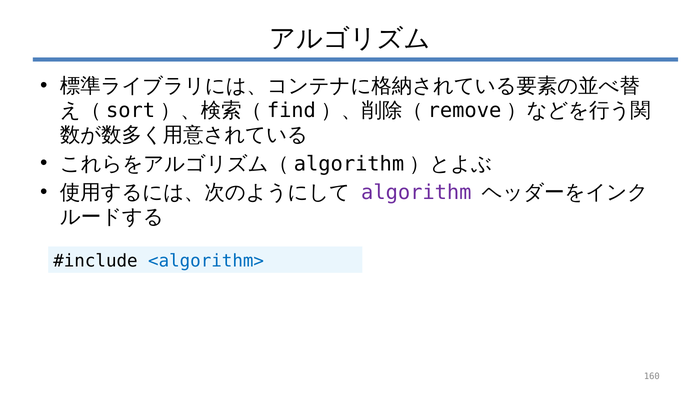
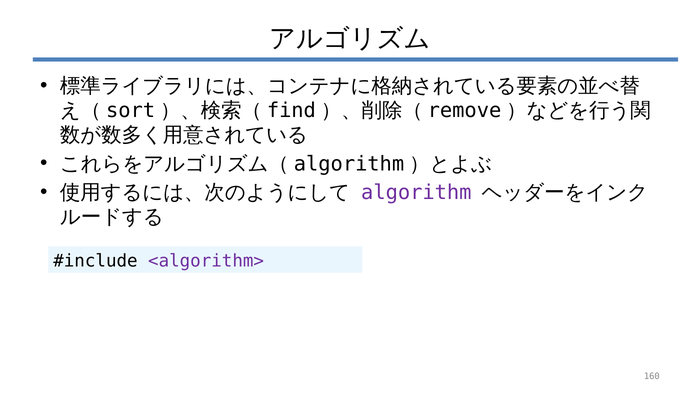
<algorithm> colour: blue -> purple (206, 261)
